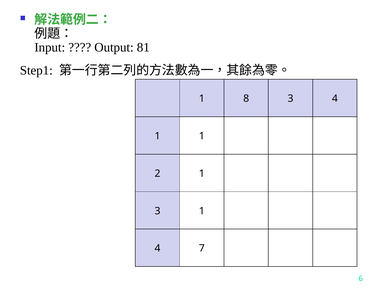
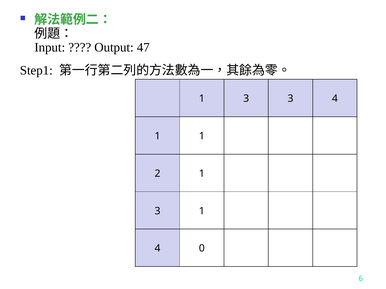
81: 81 -> 47 (143, 48)
8: 8 -> 3 (246, 99)
7: 7 -> 0 (202, 249)
